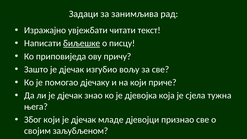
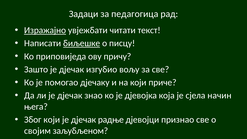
занимљива: занимљива -> педагогица (135, 14)
Изражајно underline: none -> present (45, 30)
тужна: тужна -> начин (219, 95)
младе: младе -> радње (111, 120)
